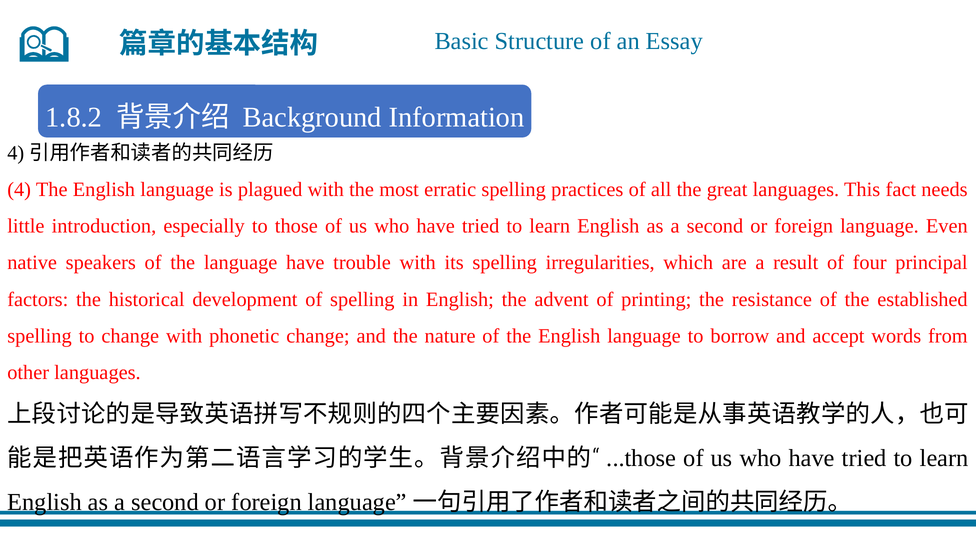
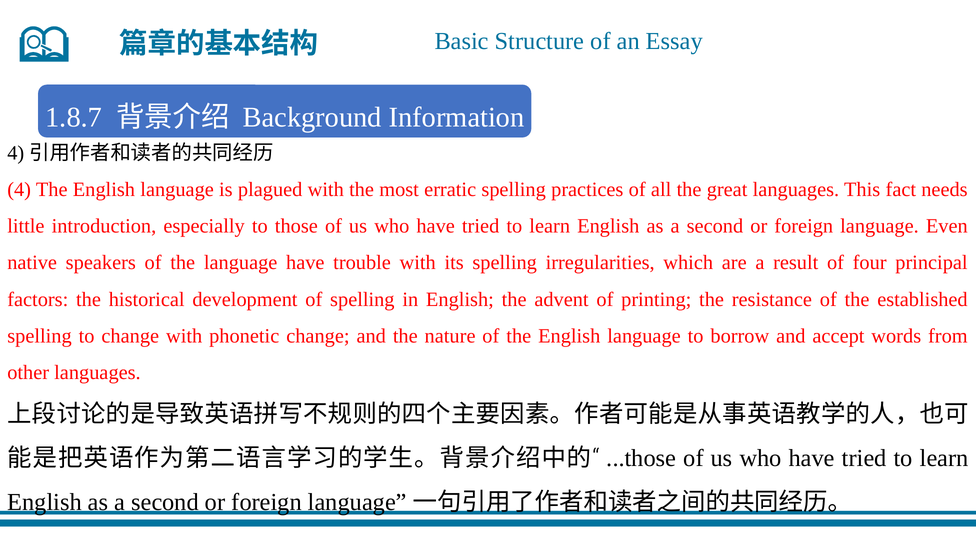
1.8.2: 1.8.2 -> 1.8.7 (74, 118)
